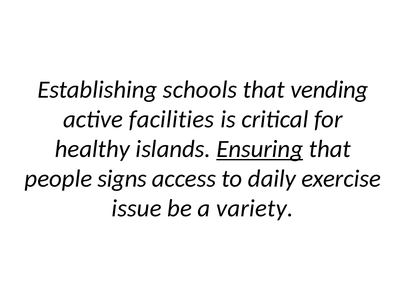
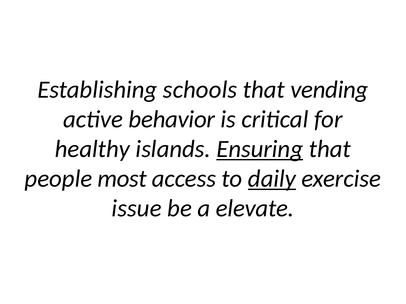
facilities: facilities -> behavior (172, 119)
signs: signs -> most (122, 179)
daily underline: none -> present (272, 179)
variety: variety -> elevate (255, 209)
